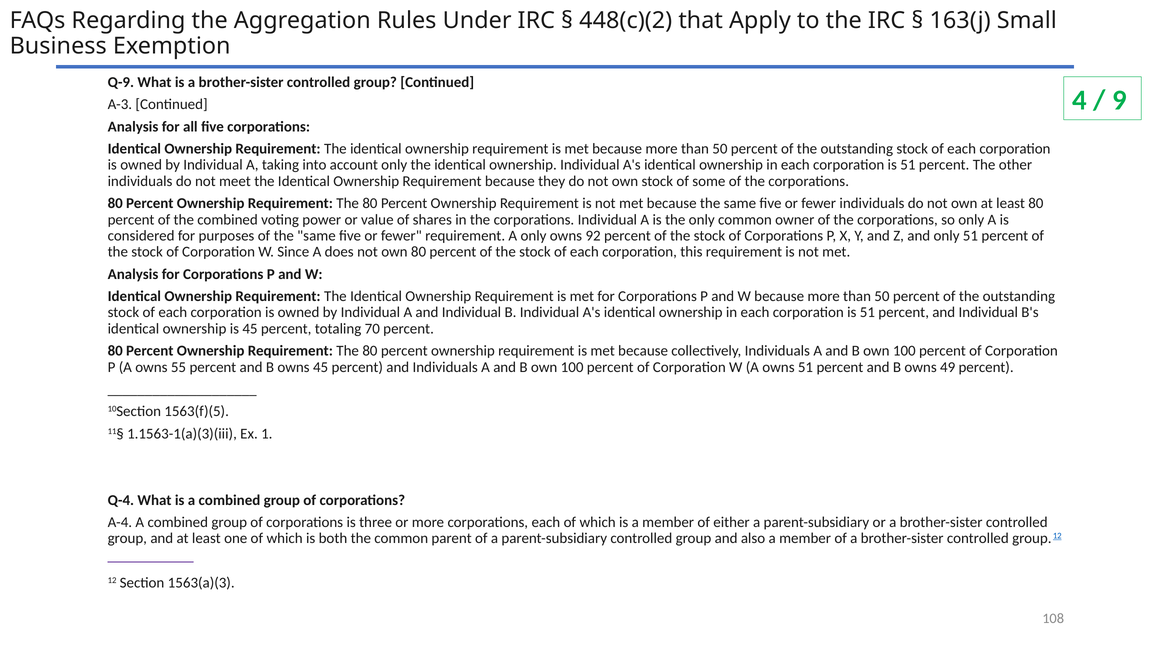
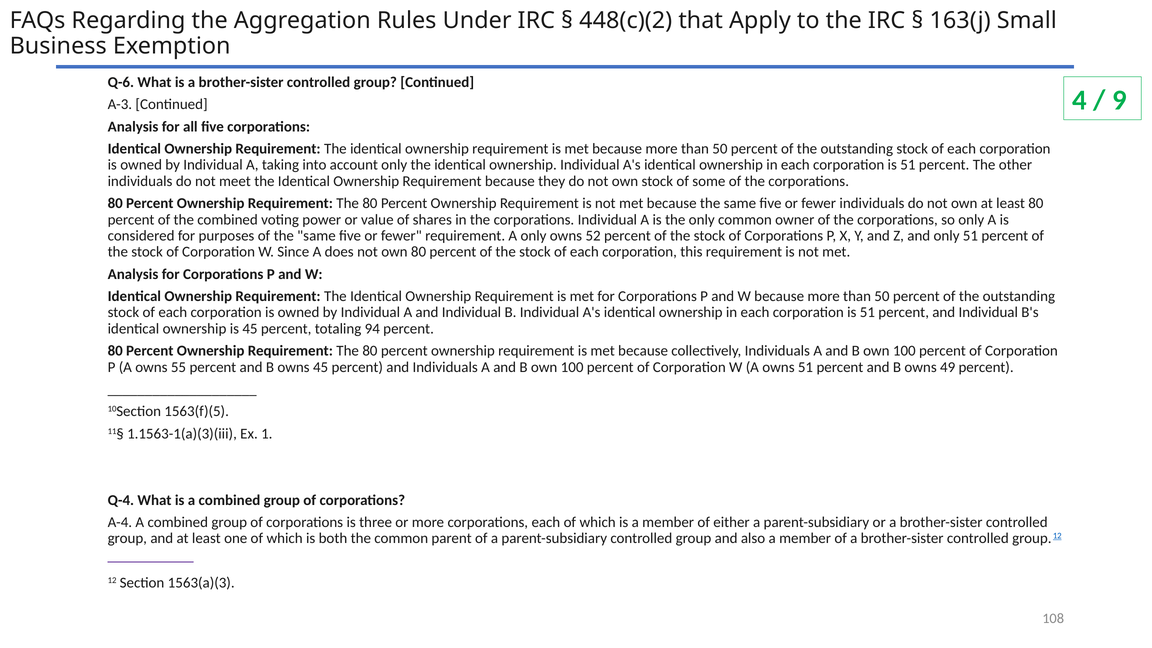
Q-9: Q-9 -> Q-6 (121, 82)
92: 92 -> 52 (593, 236)
70: 70 -> 94 (372, 329)
